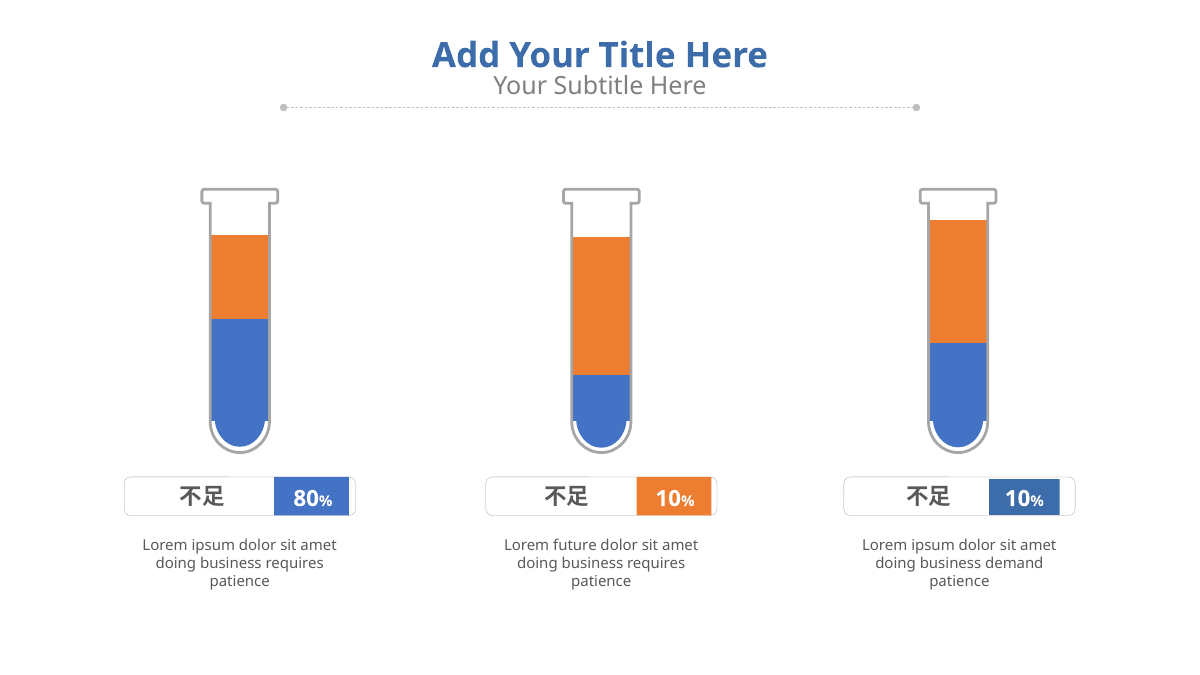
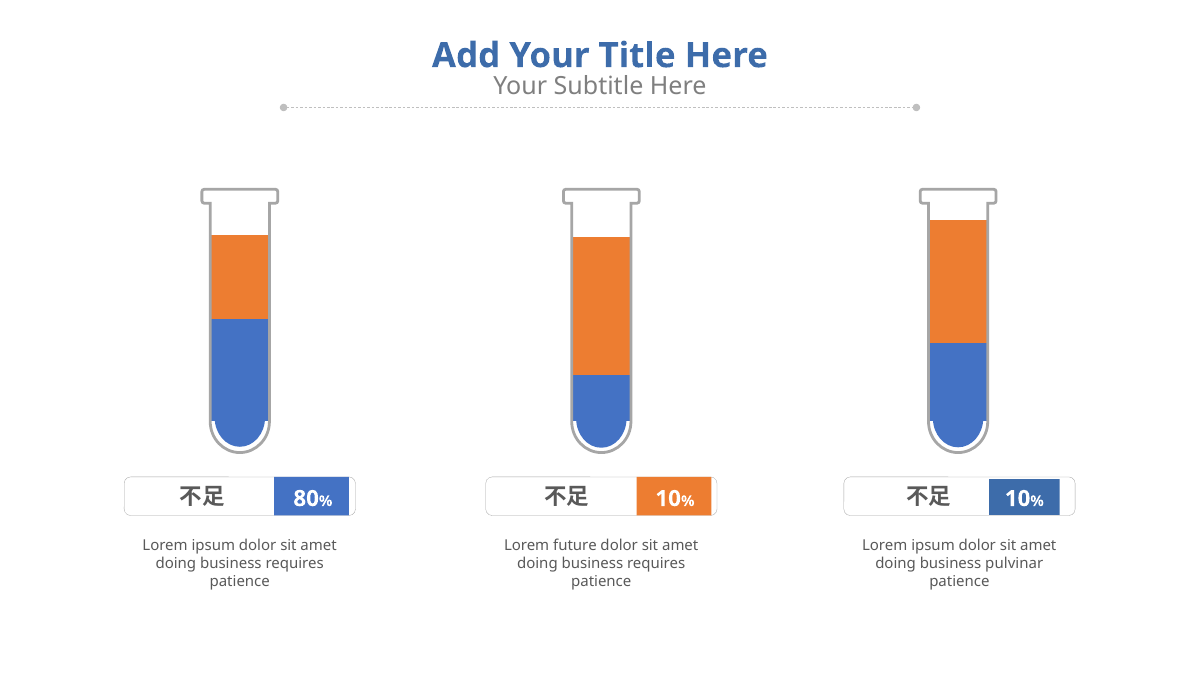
demand: demand -> pulvinar (1014, 563)
